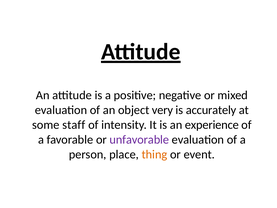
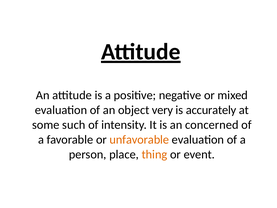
staff: staff -> such (74, 125)
experience: experience -> concerned (212, 125)
unfavorable colour: purple -> orange (139, 139)
